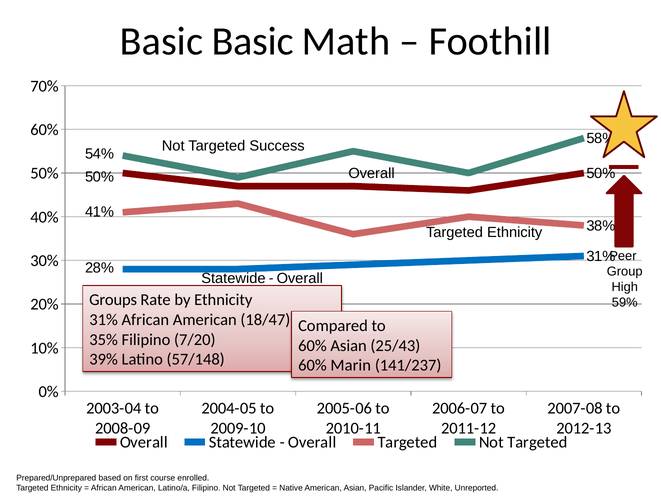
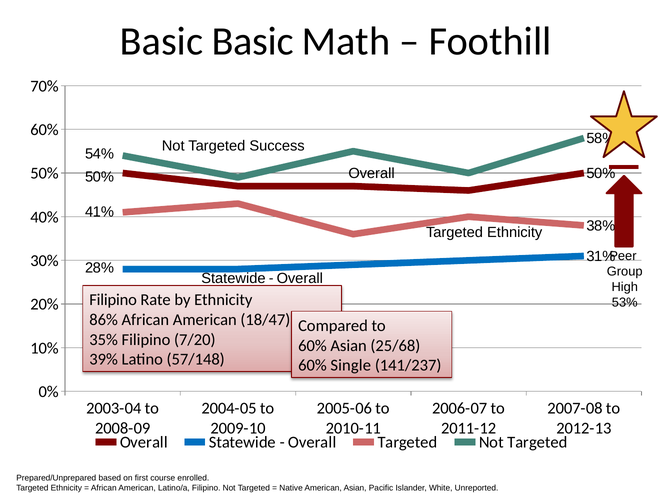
Groups: Groups -> Filipino (113, 300)
59%: 59% -> 53% (625, 302)
31%: 31% -> 86% (104, 320)
25/43: 25/43 -> 25/68 (395, 345)
Marin: Marin -> Single (351, 365)
